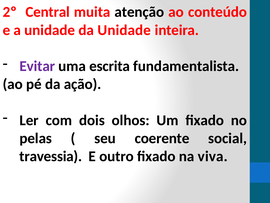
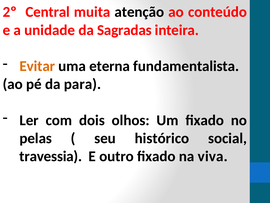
da Unidade: Unidade -> Sagradas (124, 30)
Evitar colour: purple -> orange (37, 66)
escrita: escrita -> eterna (110, 66)
ação: ação -> para (82, 84)
coerente: coerente -> histórico (162, 138)
